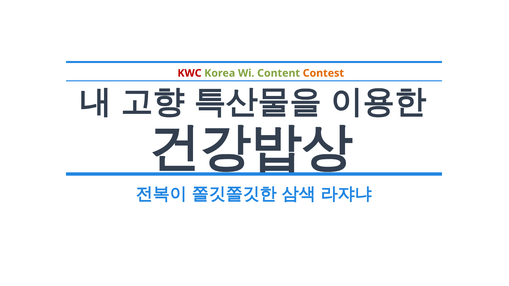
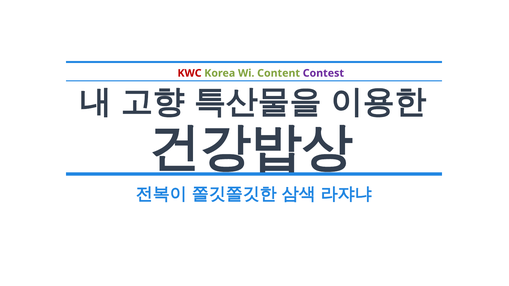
Contest colour: orange -> purple (323, 73)
